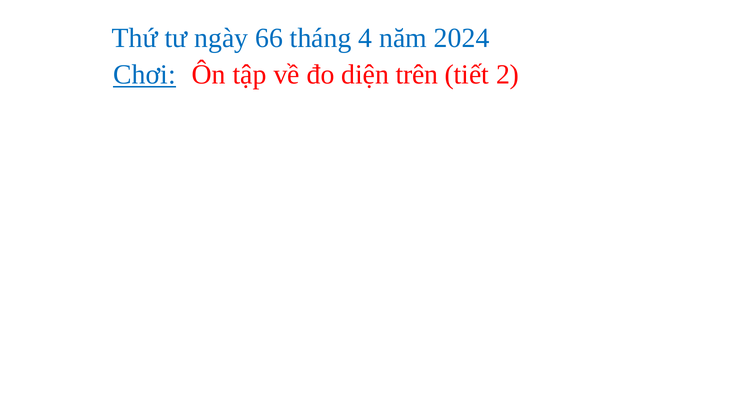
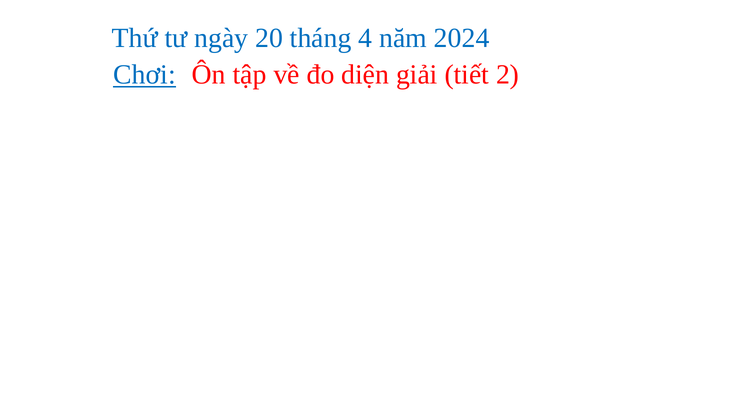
66: 66 -> 20 (269, 38)
trên: trên -> giải (417, 74)
